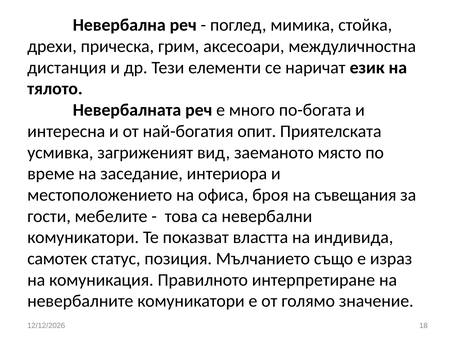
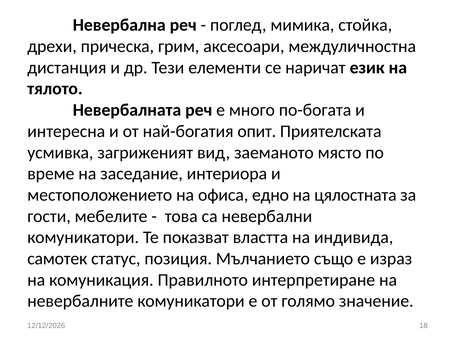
броя: броя -> едно (271, 195)
съвещания: съвещания -> цялостната (355, 195)
